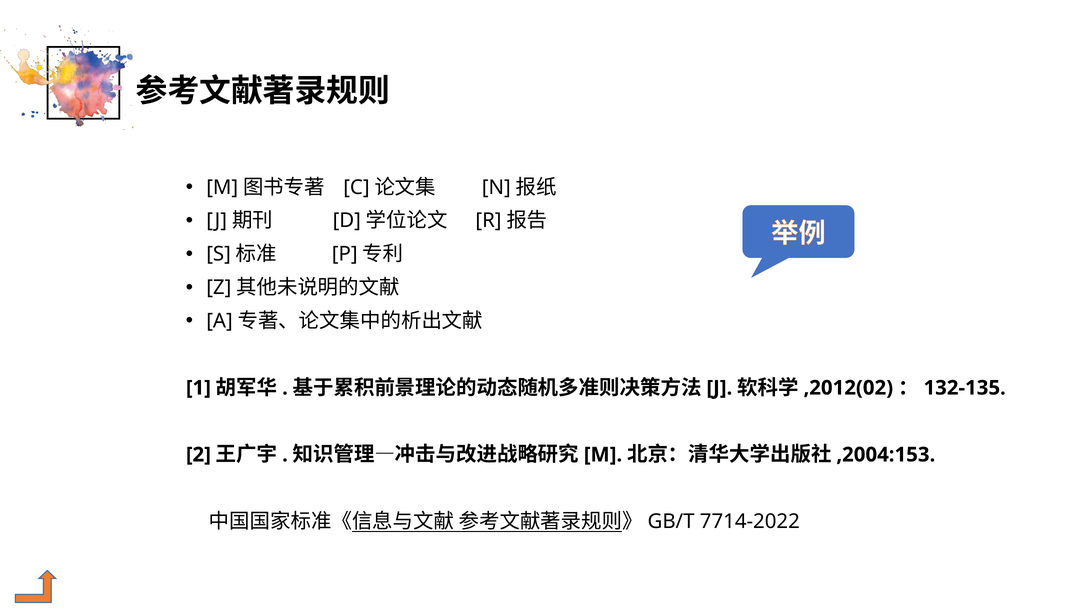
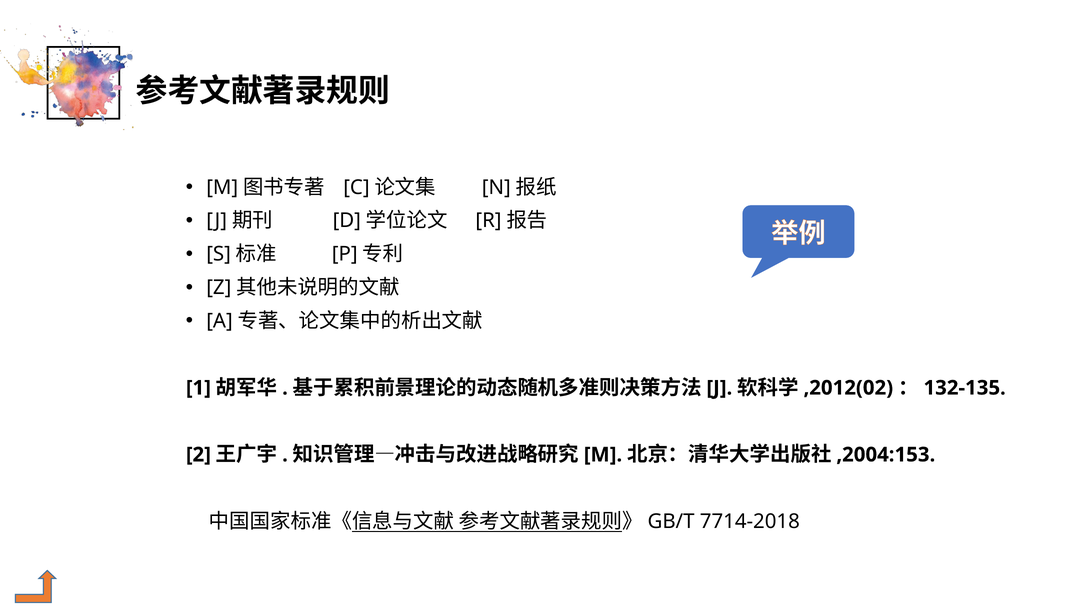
7714-2022: 7714-2022 -> 7714-2018 (750, 522)
